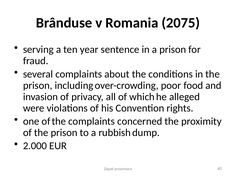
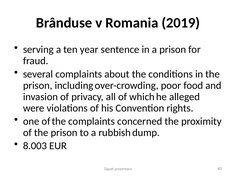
2075: 2075 -> 2019 (181, 23)
2.000: 2.000 -> 8.003 (35, 146)
